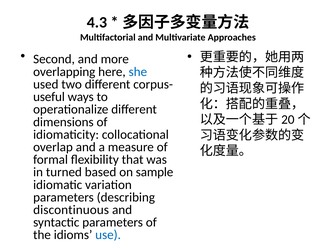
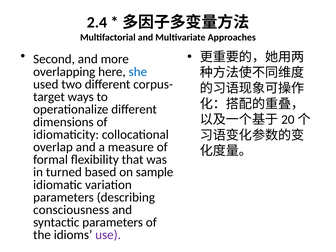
4.3: 4.3 -> 2.4 (97, 22)
useful: useful -> target (49, 97)
discontinuous: discontinuous -> consciousness (71, 210)
use colour: blue -> purple (108, 235)
